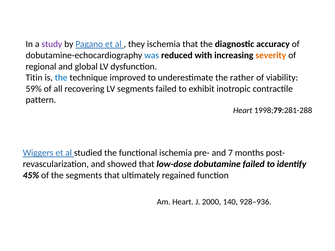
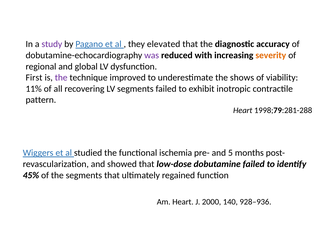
they ischemia: ischemia -> elevated (164, 44)
was colour: blue -> purple (152, 55)
Titin: Titin -> First (34, 78)
the colour: blue -> purple (61, 78)
rather: rather -> shows (242, 78)
59%: 59% -> 11% (34, 89)
7: 7 -> 5 (230, 153)
